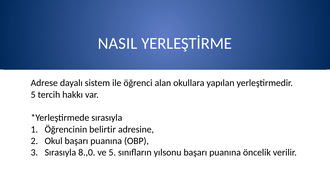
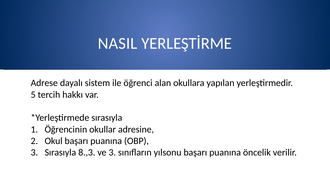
belirtir: belirtir -> okullar (103, 129)
8.,0: 8.,0 -> 8.,3 (87, 152)
ve 5: 5 -> 3 (112, 152)
